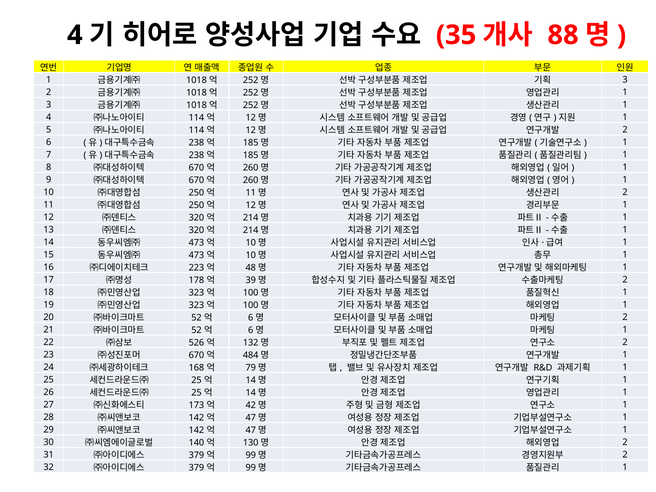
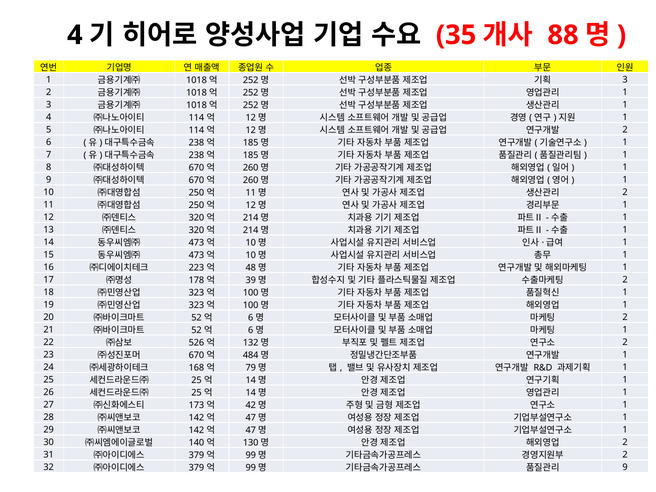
1: 1 -> 9 (625, 467)
